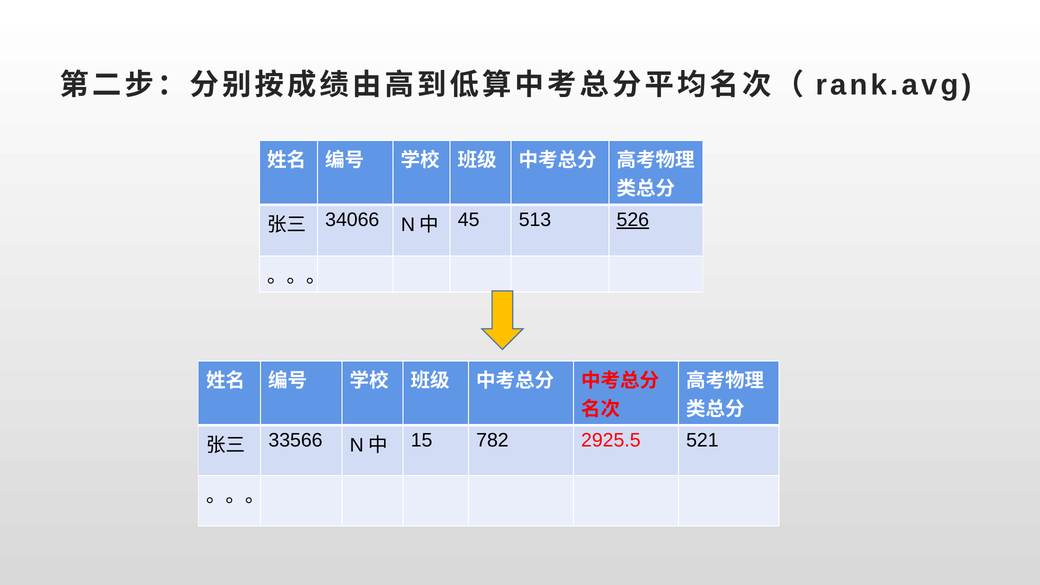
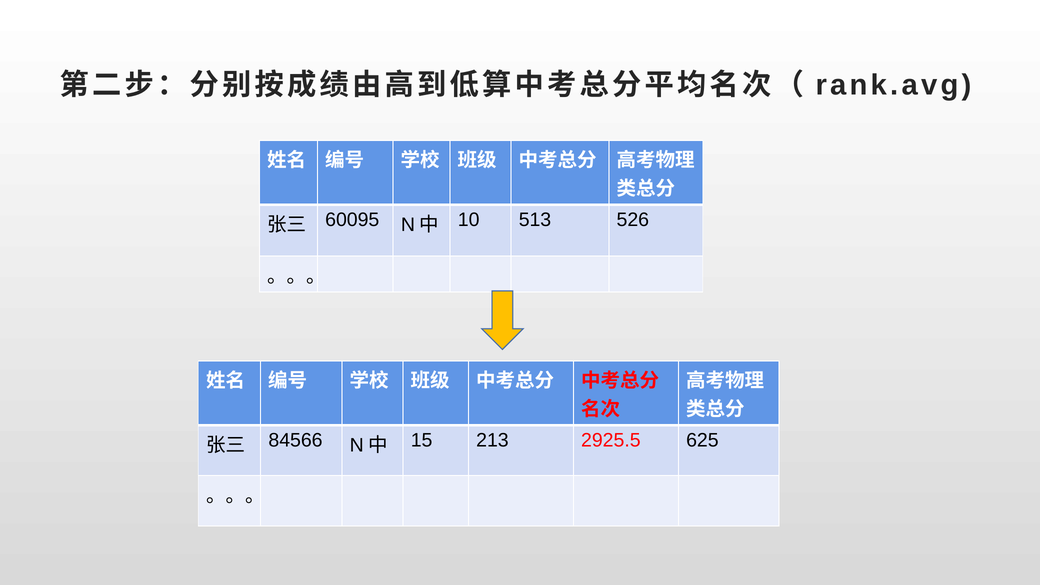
34066: 34066 -> 60095 (352, 220)
45: 45 -> 10 (469, 220)
526 underline: present -> none (633, 220)
33566: 33566 -> 84566 (296, 440)
782: 782 -> 213 (492, 440)
521: 521 -> 625 (702, 440)
